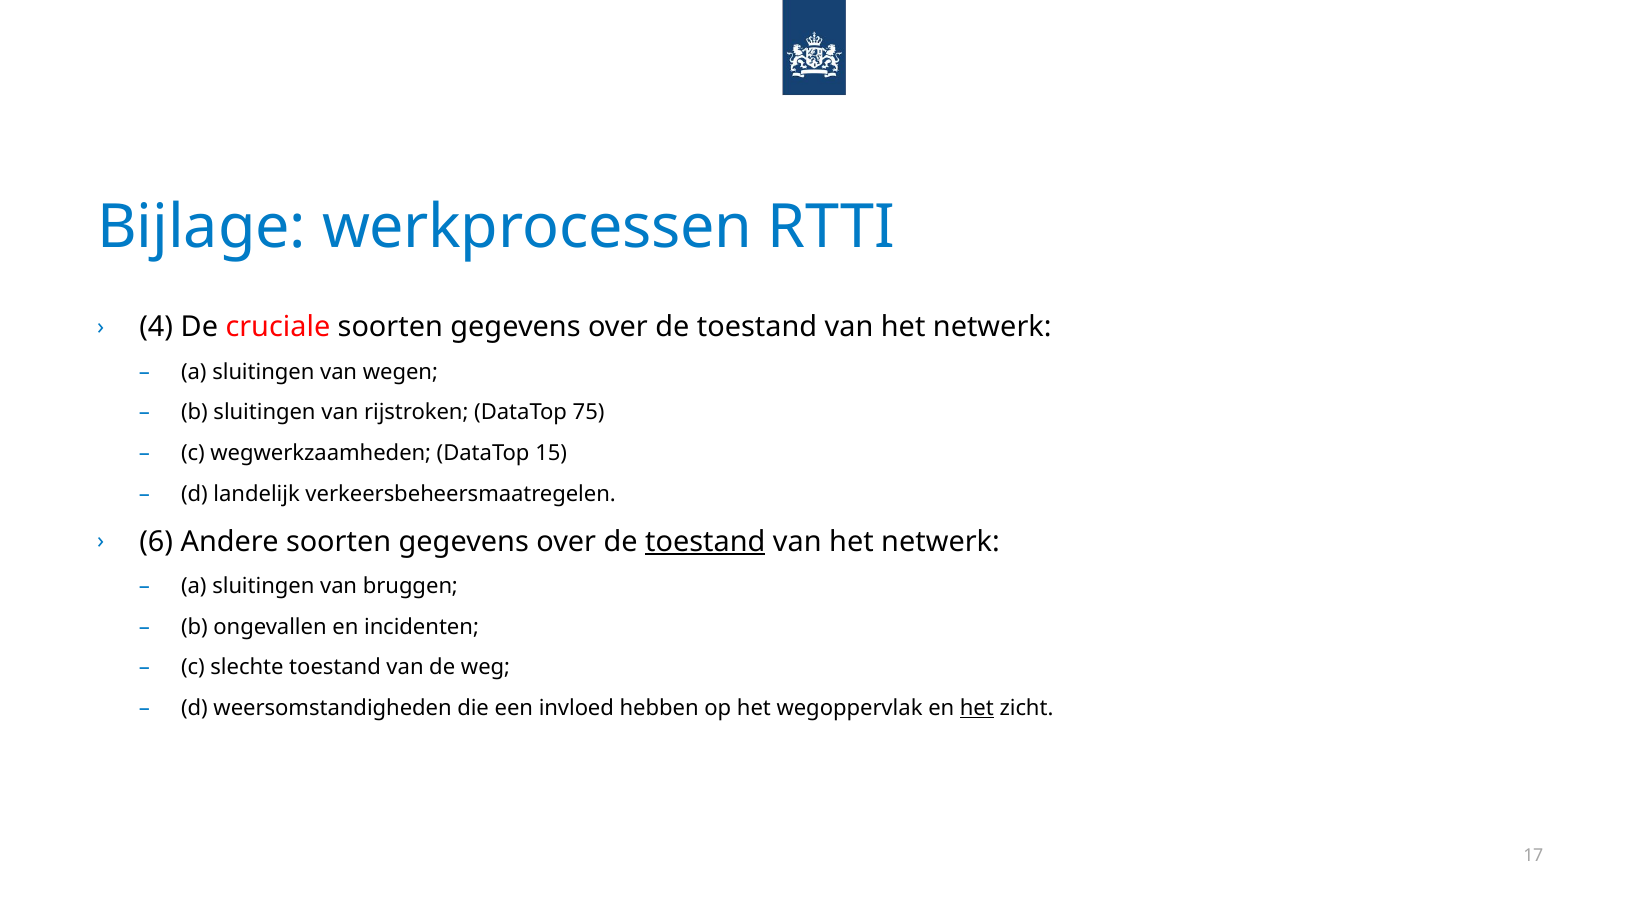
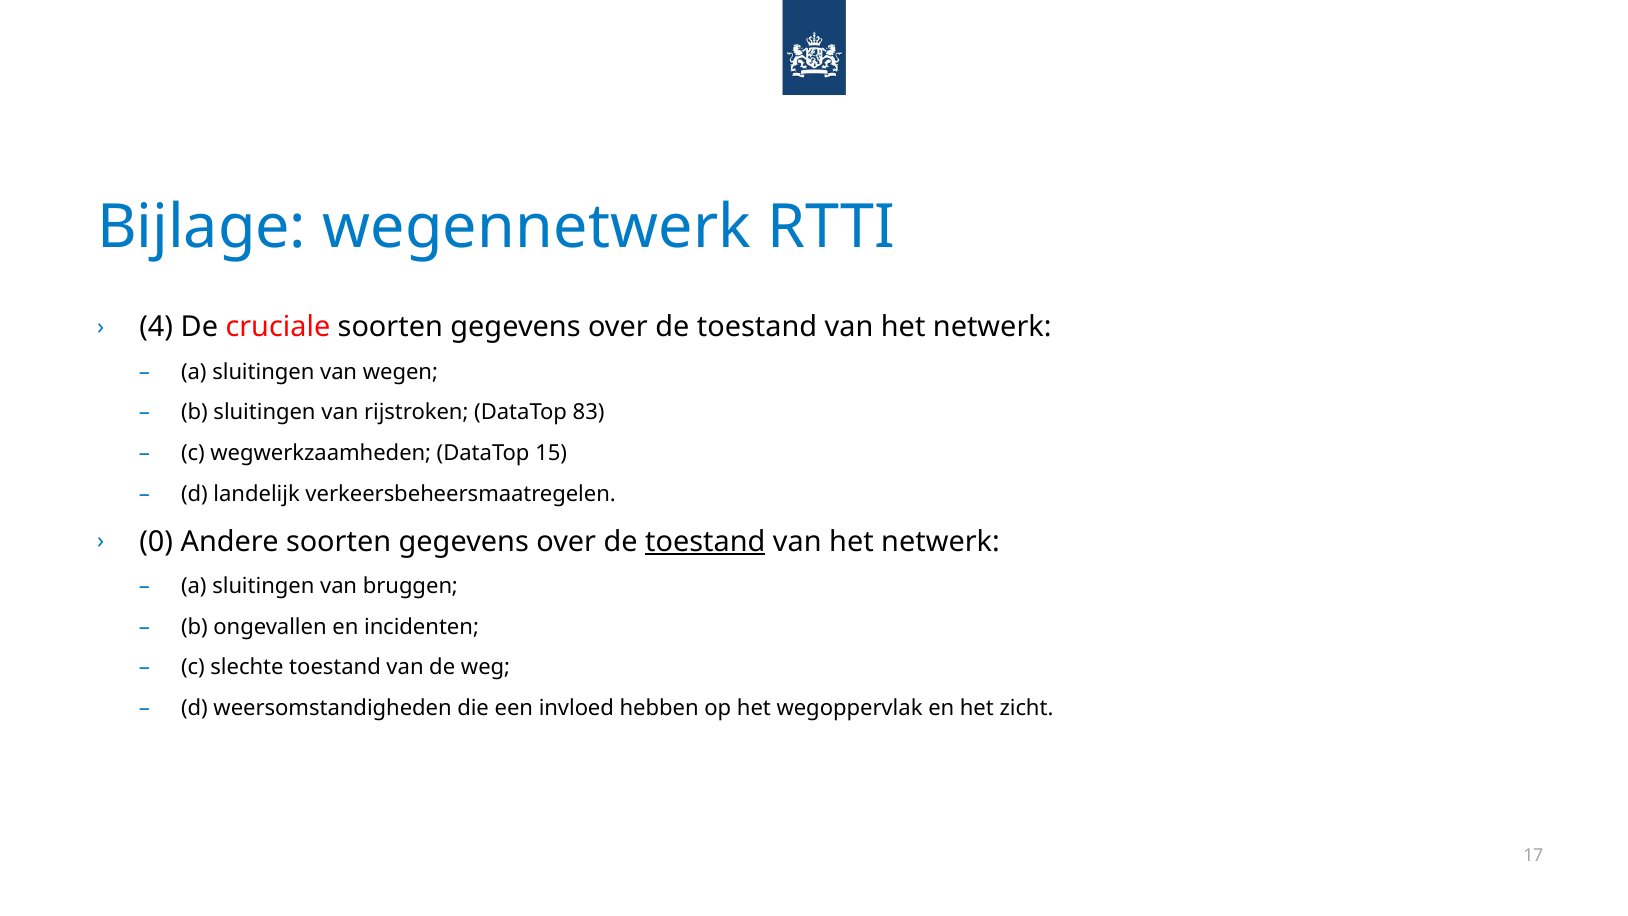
werkprocessen: werkprocessen -> wegennetwerk (537, 228)
75: 75 -> 83 (589, 412)
6: 6 -> 0 (156, 541)
het underline: present -> none (977, 708)
